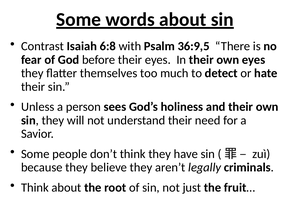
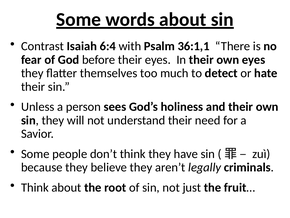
6:8: 6:8 -> 6:4 (108, 46)
36:9,5: 36:9,5 -> 36:1,1 (194, 46)
